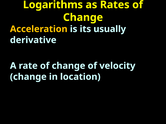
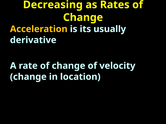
Logarithms: Logarithms -> Decreasing (53, 5)
